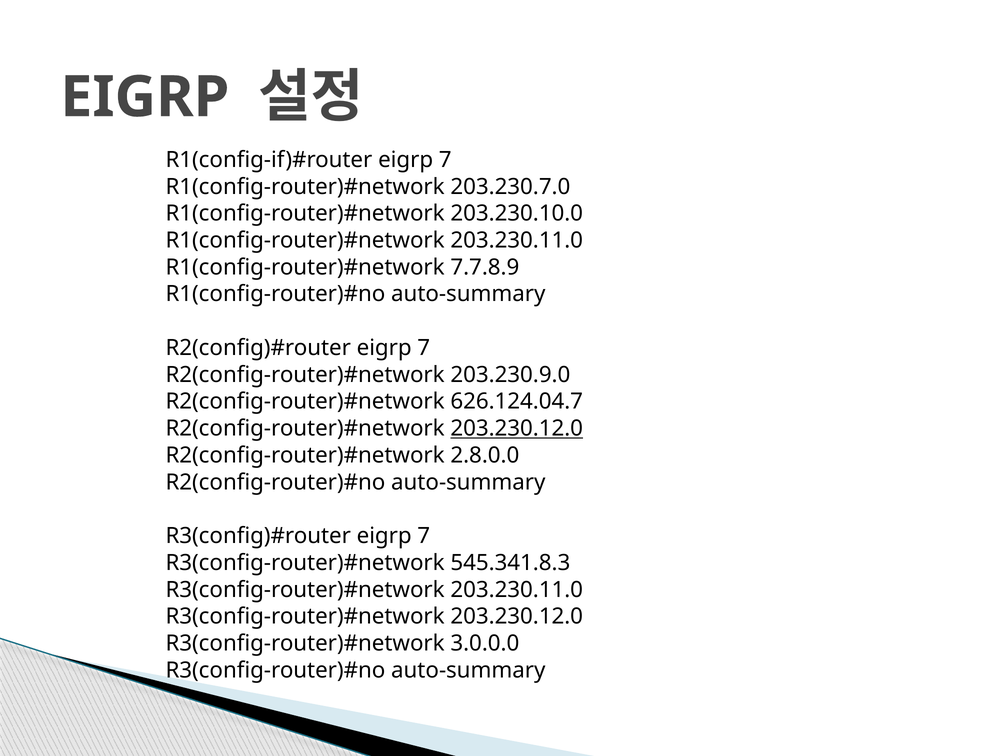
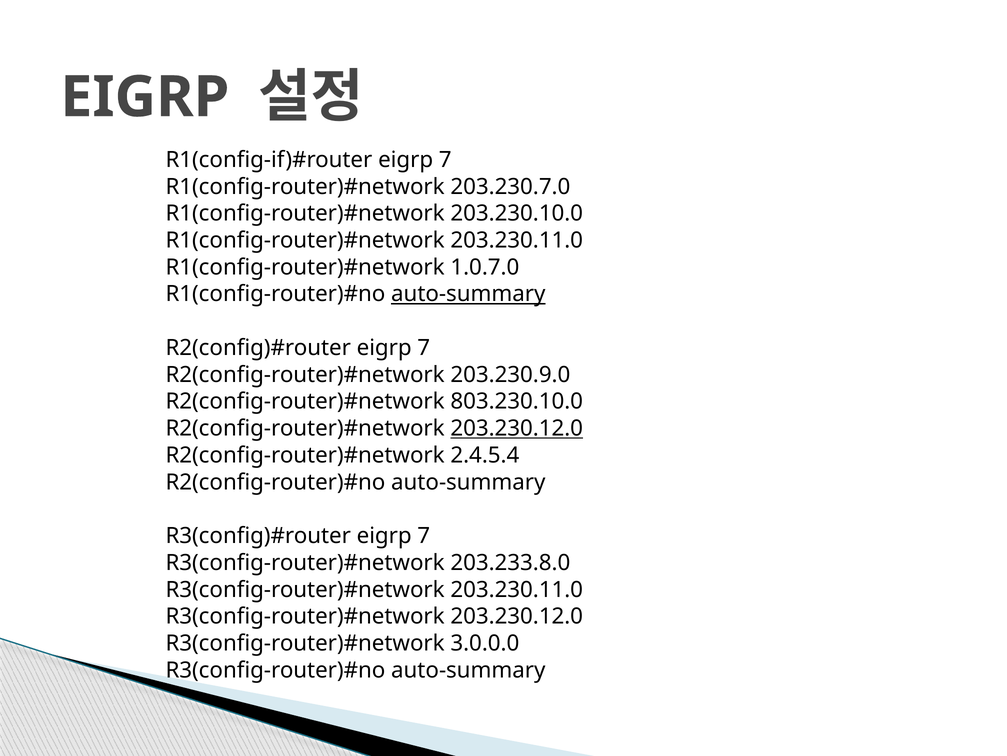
7.7.8.9: 7.7.8.9 -> 1.0.7.0 (485, 267)
auto-summary underline: none -> present (468, 294)
626.124.04.7: 626.124.04.7 -> 803.230.10.0 (517, 401)
2.8.0.0: 2.8.0.0 -> 2.4.5.4 (485, 455)
545.341.8.3: 545.341.8.3 -> 203.233.8.0 (510, 562)
